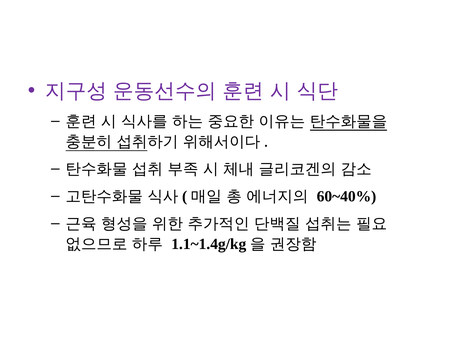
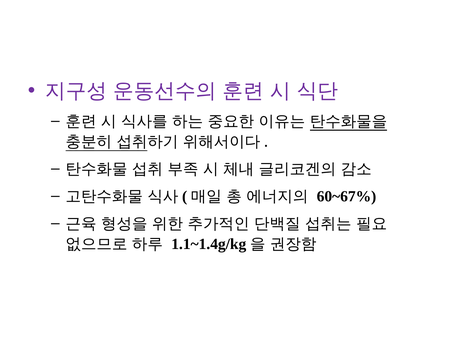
60~40%: 60~40% -> 60~67% (346, 196)
